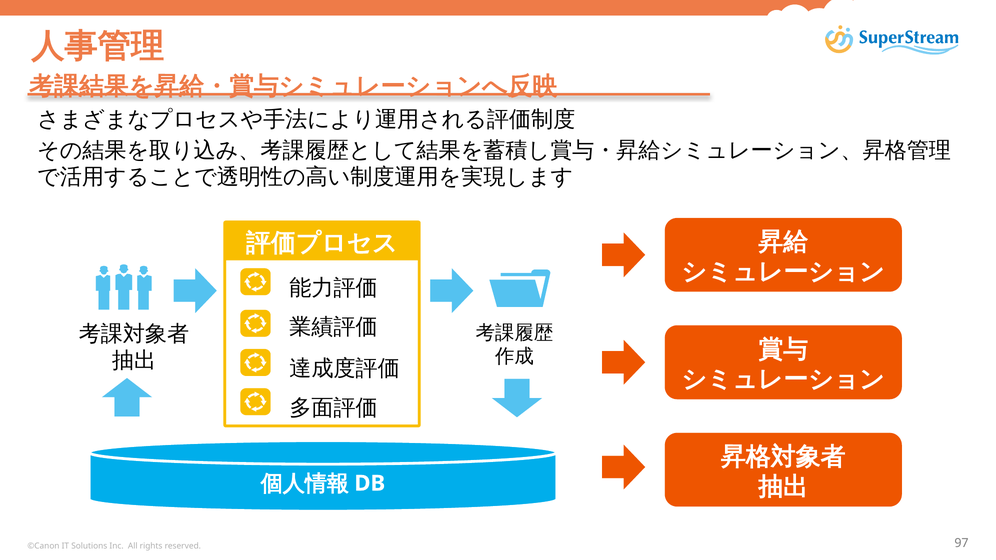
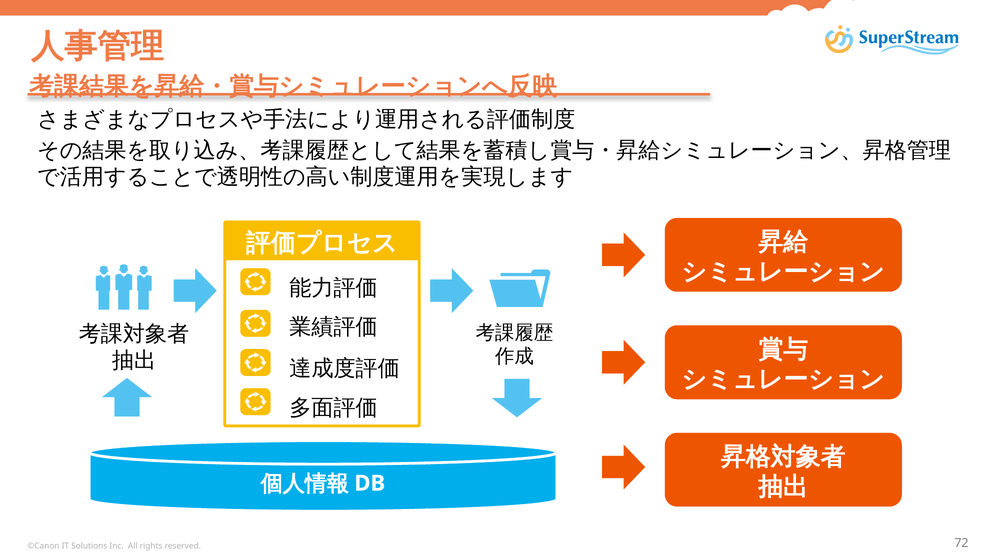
97: 97 -> 72 (962, 543)
